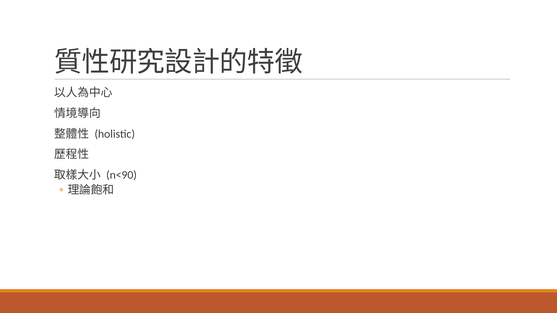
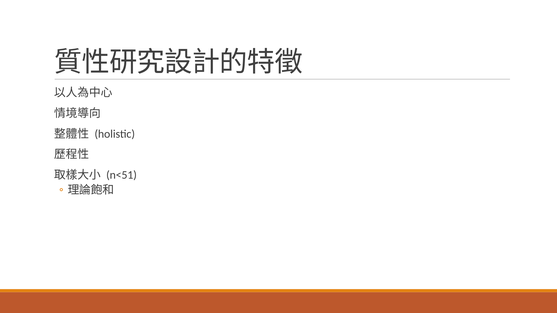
n<90: n<90 -> n<51 (122, 175)
